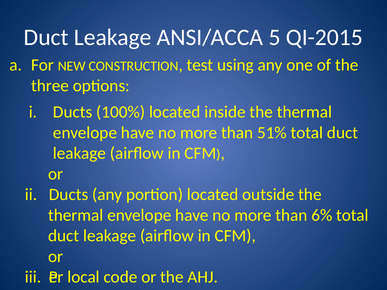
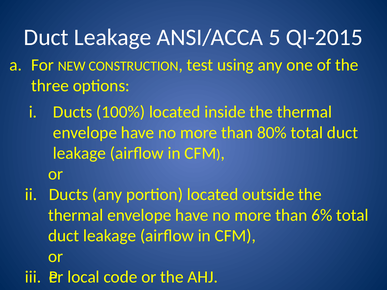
51%: 51% -> 80% (272, 133)
